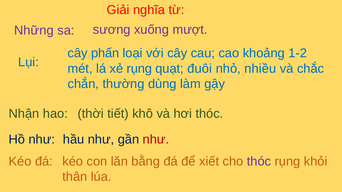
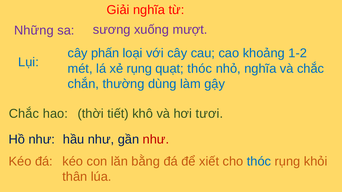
quạt đuôi: đuôi -> thóc (200, 69)
nhỏ nhiều: nhiều -> nghĩa (260, 69)
Nhận: Nhận -> Chắc (24, 114)
hơi thóc: thóc -> tươi (209, 114)
thóc colour: purple -> blue (259, 162)
